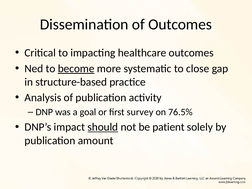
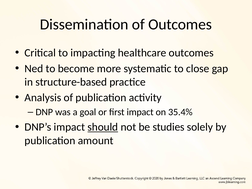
become underline: present -> none (76, 69)
first survey: survey -> impact (140, 112)
76.5%: 76.5% -> 35.4% (180, 112)
patient: patient -> studies (169, 127)
